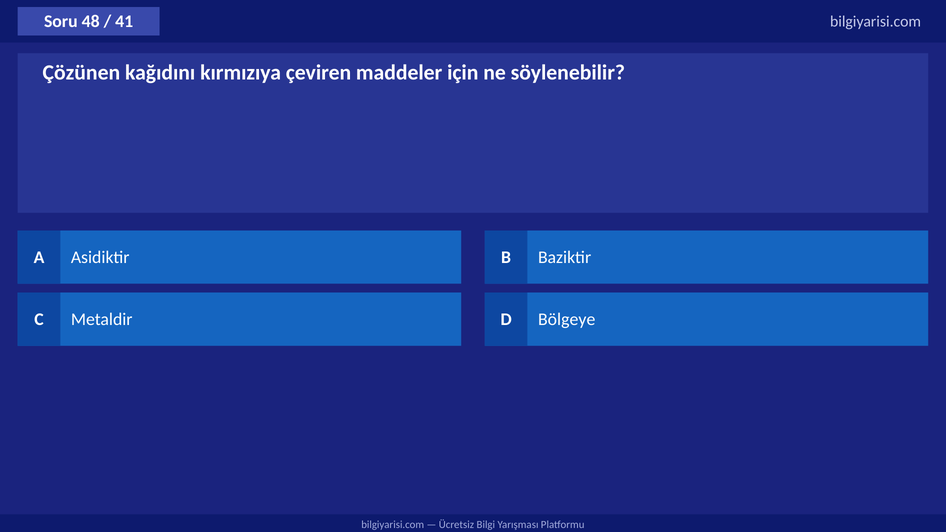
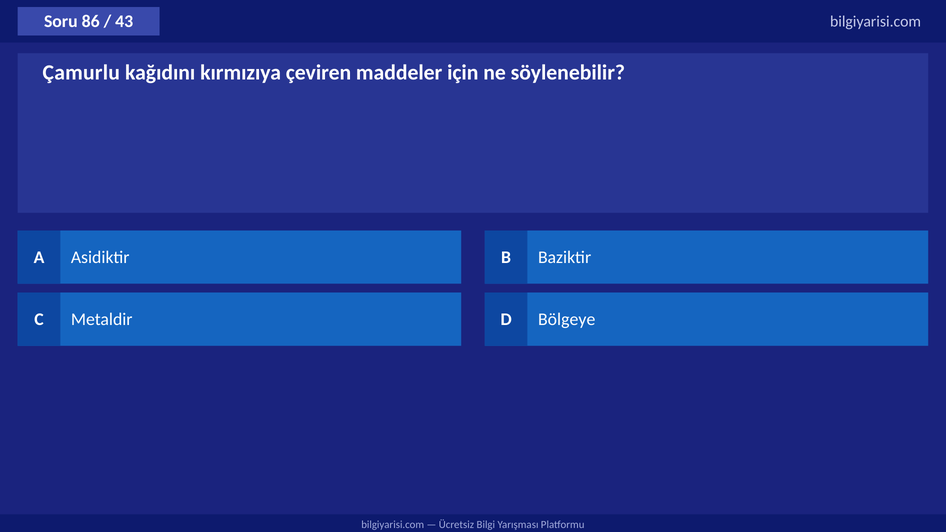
48: 48 -> 86 (91, 22)
41: 41 -> 43 (124, 22)
Çözünen: Çözünen -> Çamurlu (81, 73)
